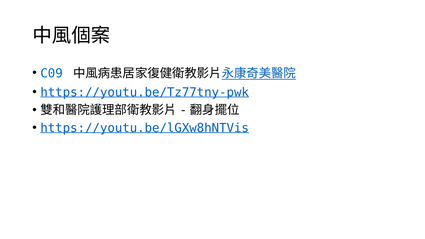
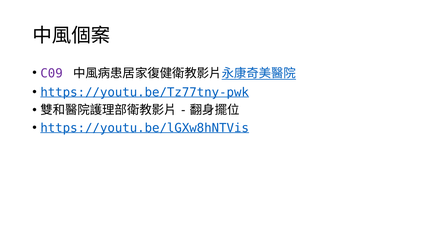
C09 colour: blue -> purple (52, 74)
